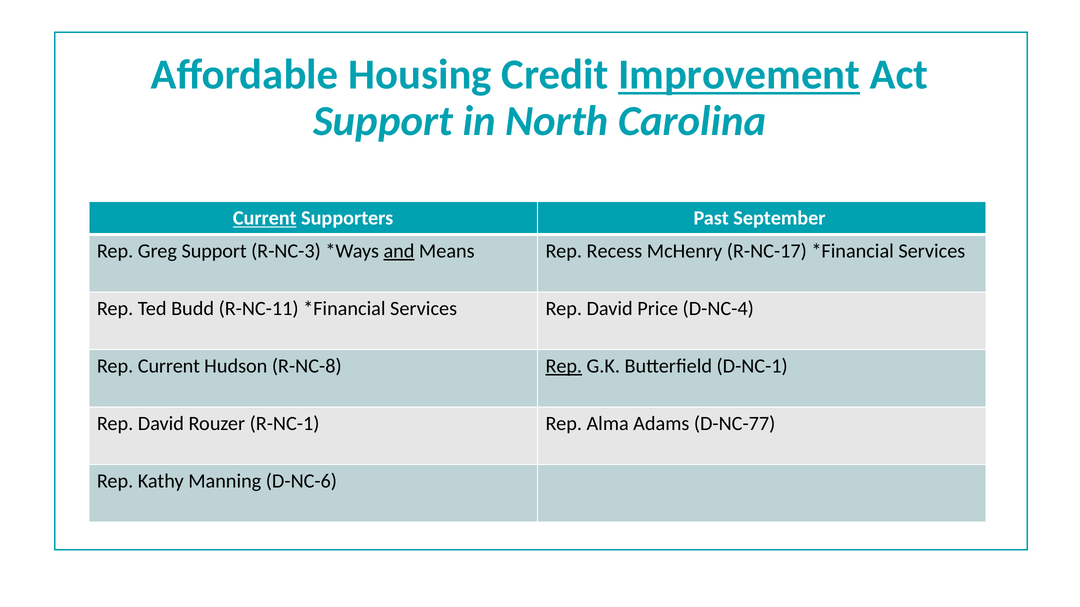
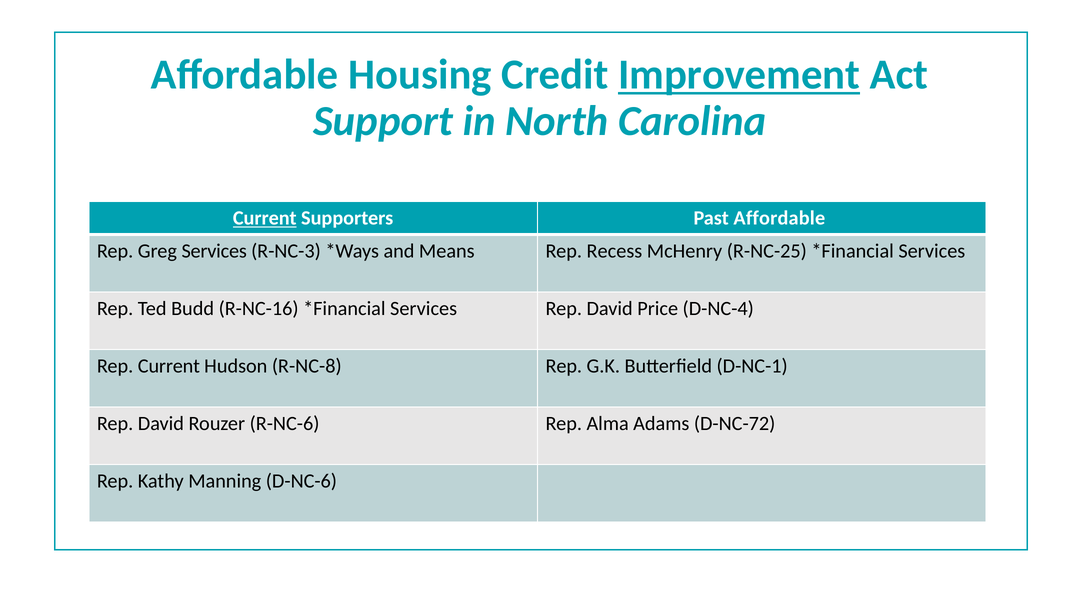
Past September: September -> Affordable (779, 218)
Greg Support: Support -> Services (214, 251)
and underline: present -> none (399, 251)
R-NC-17: R-NC-17 -> R-NC-25 (767, 251)
R-NC-11: R-NC-11 -> R-NC-16 (259, 309)
Rep underline: present -> none (564, 366)
R-NC-1: R-NC-1 -> R-NC-6 (285, 424)
D-NC-77: D-NC-77 -> D-NC-72 (735, 424)
